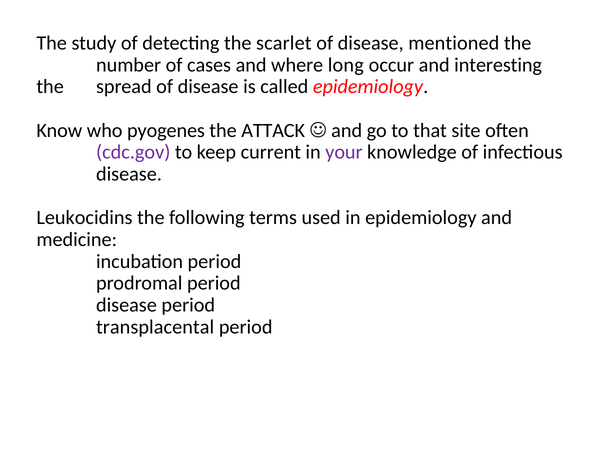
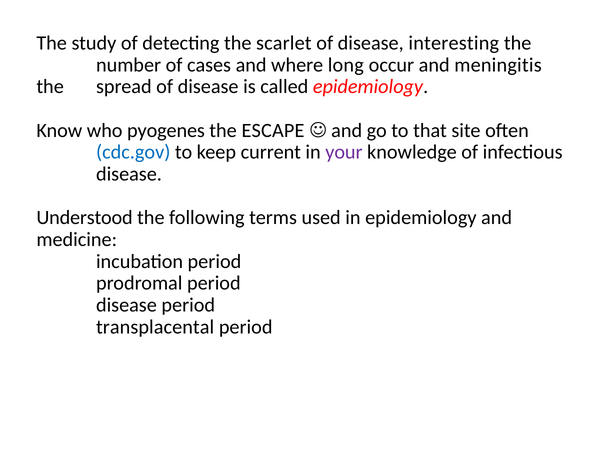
mentioned: mentioned -> interesting (454, 43)
interesting: interesting -> meningitis (498, 65)
ATTACK: ATTACK -> ESCAPE (273, 131)
cdc.gov colour: purple -> blue (133, 152)
Leukocidins: Leukocidins -> Understood (85, 218)
